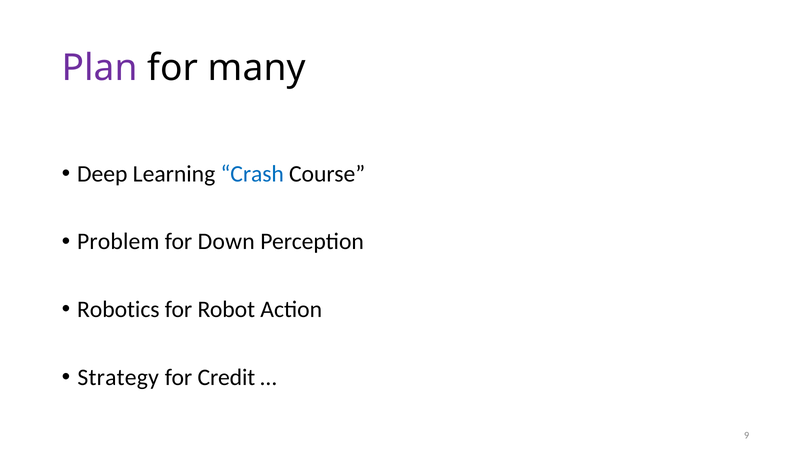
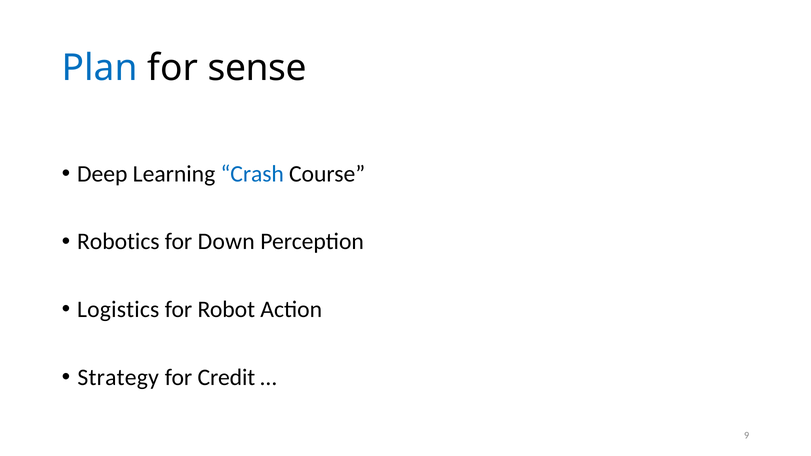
Plan colour: purple -> blue (100, 68)
many: many -> sense (257, 68)
Problem: Problem -> Robotics (118, 242)
Robotics: Robotics -> Logistics (118, 310)
